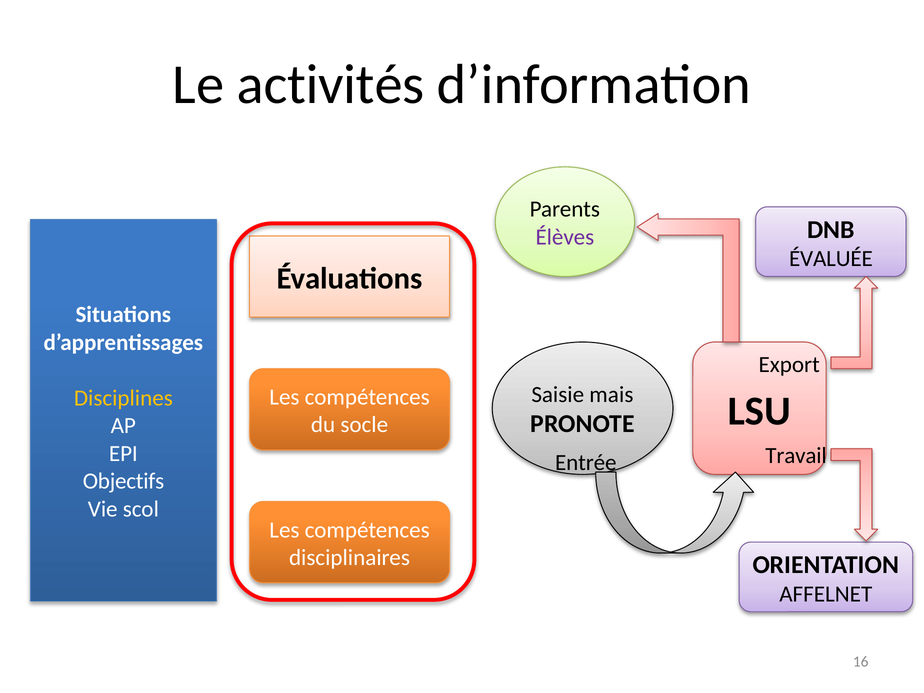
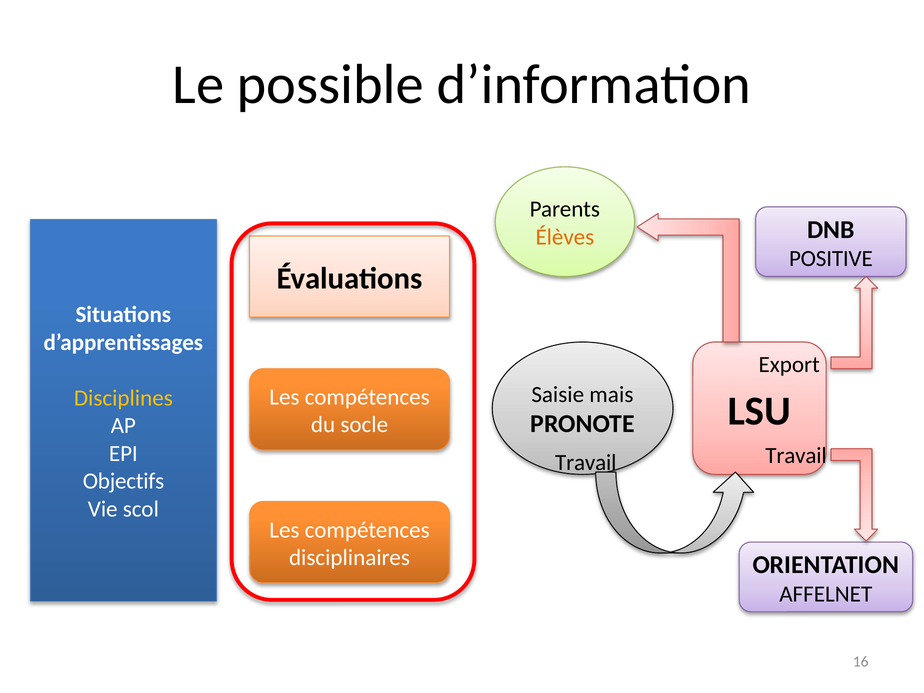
activités: activités -> possible (330, 85)
Élèves colour: purple -> orange (565, 237)
ÉVALUÉE: ÉVALUÉE -> POSITIVE (831, 259)
Entrée: Entrée -> Travail (586, 463)
